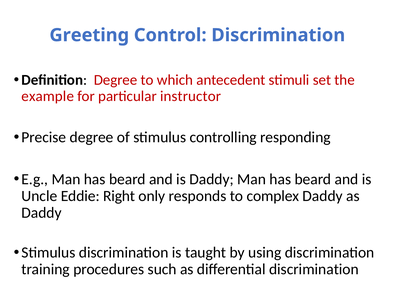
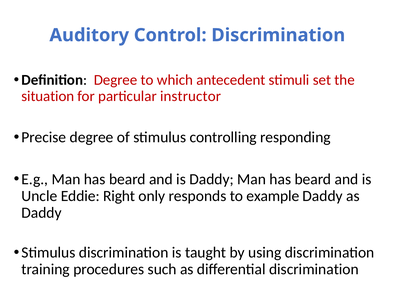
Greeting: Greeting -> Auditory (89, 35)
example: example -> situation (48, 96)
complex: complex -> example (273, 195)
